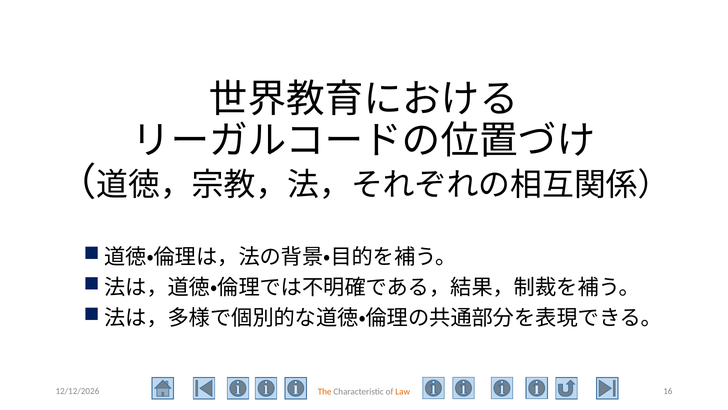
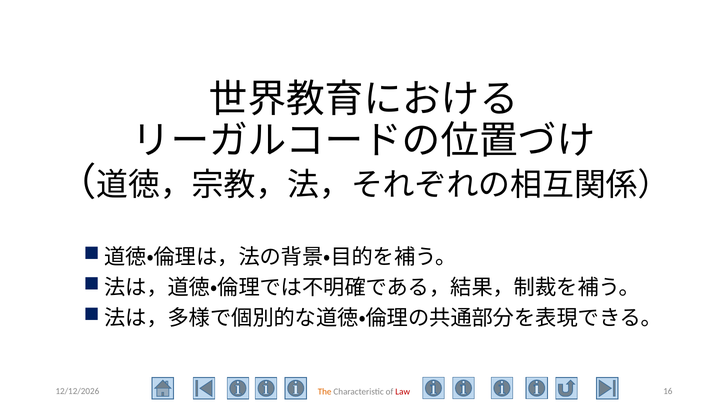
Law colour: orange -> red (403, 391)
